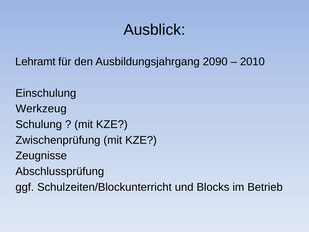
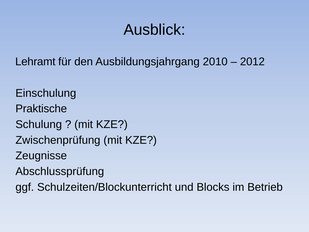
2090: 2090 -> 2010 (215, 62)
2010: 2010 -> 2012 (252, 62)
Werkzeug: Werkzeug -> Praktische (41, 109)
